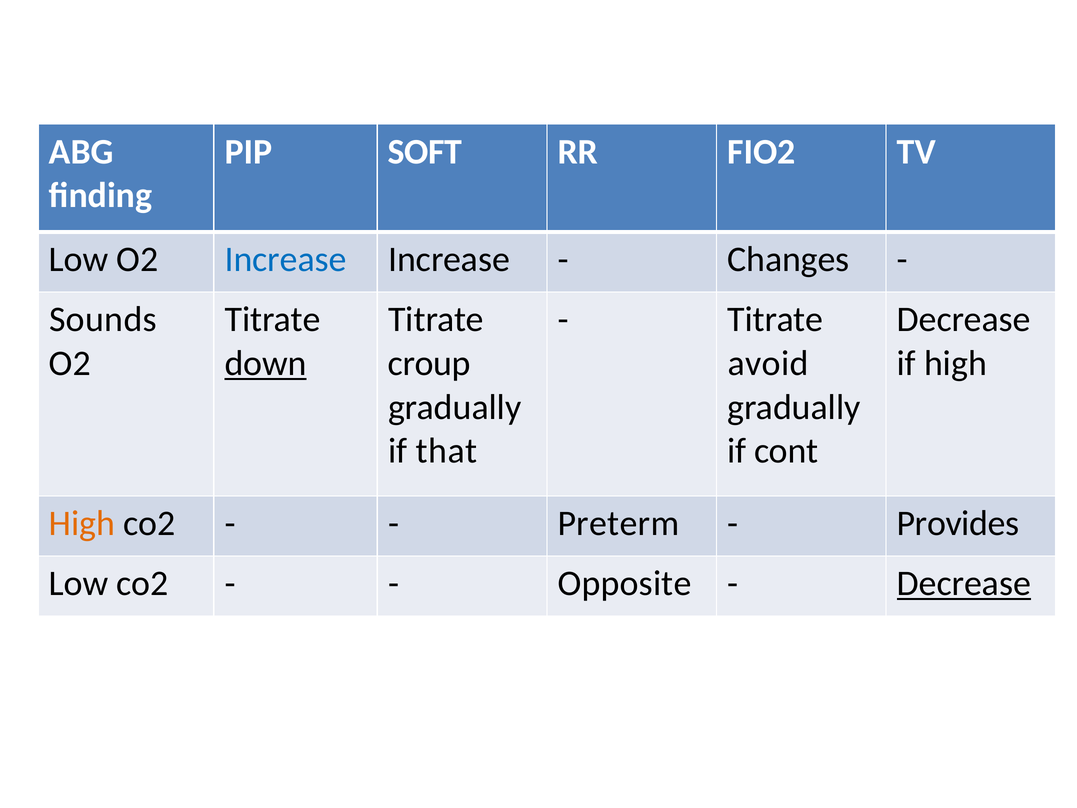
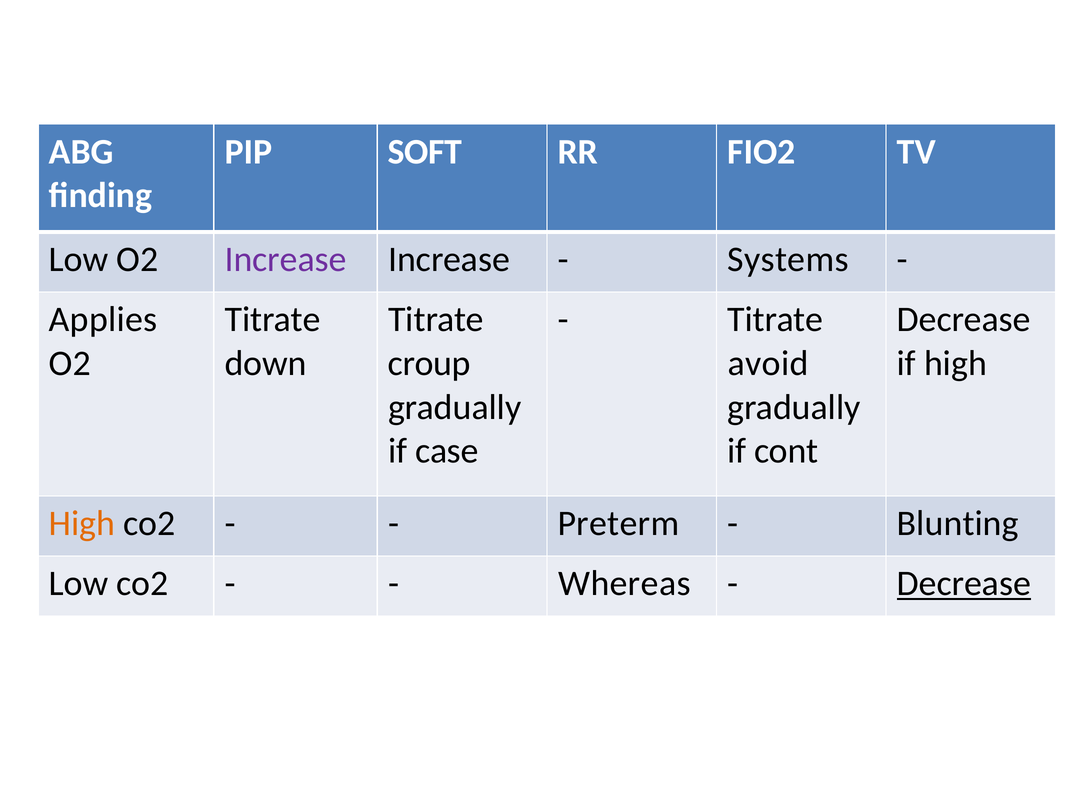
Increase colour: blue -> purple (286, 260)
Changes: Changes -> Systems (788, 260)
Sounds: Sounds -> Applies (103, 320)
down underline: present -> none (266, 363)
that: that -> case (447, 451)
Provides: Provides -> Blunting (958, 523)
Opposite: Opposite -> Whereas (624, 583)
